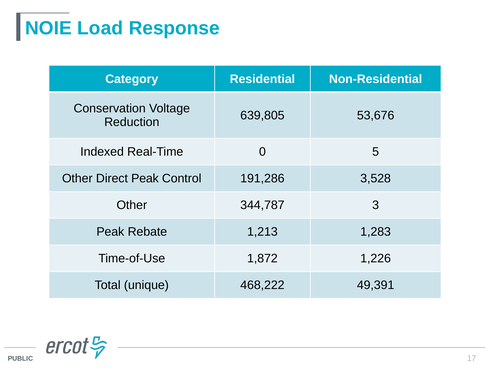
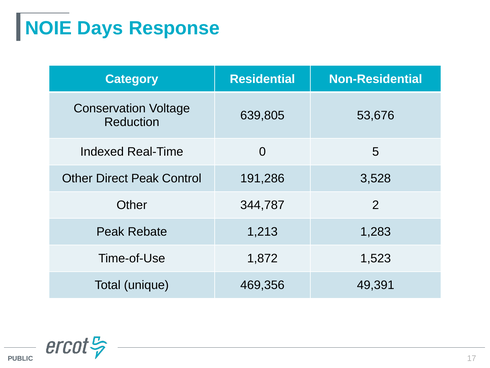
Load: Load -> Days (100, 28)
3: 3 -> 2 (376, 205)
1,226: 1,226 -> 1,523 (376, 258)
468,222: 468,222 -> 469,356 (262, 285)
